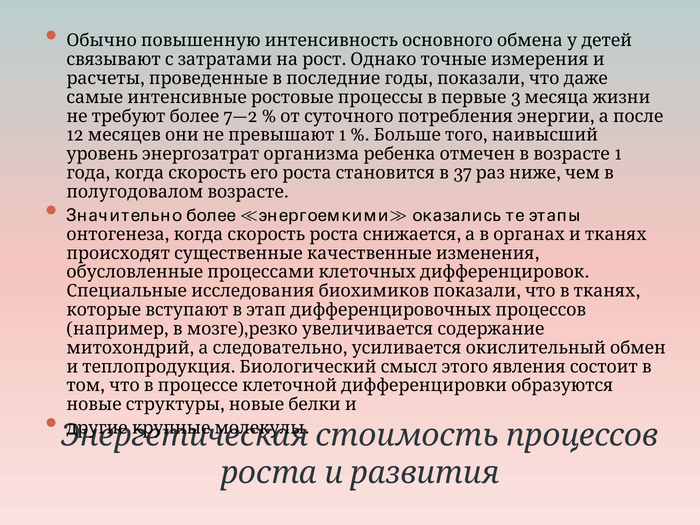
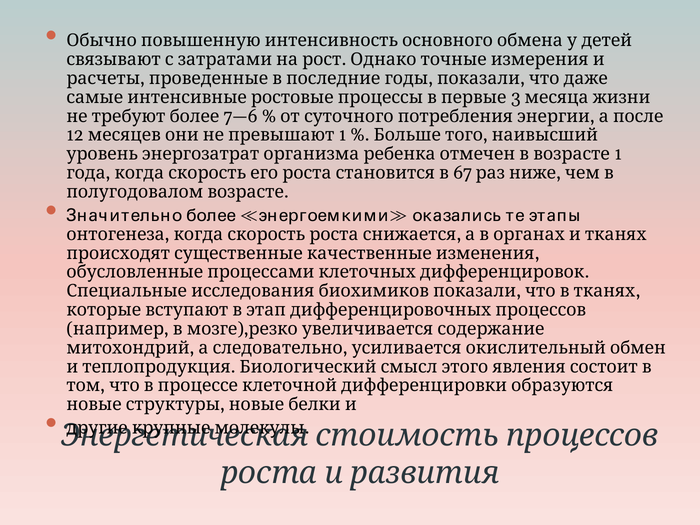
7—2: 7—2 -> 7—6 (241, 116)
37: 37 -> 67 (463, 173)
